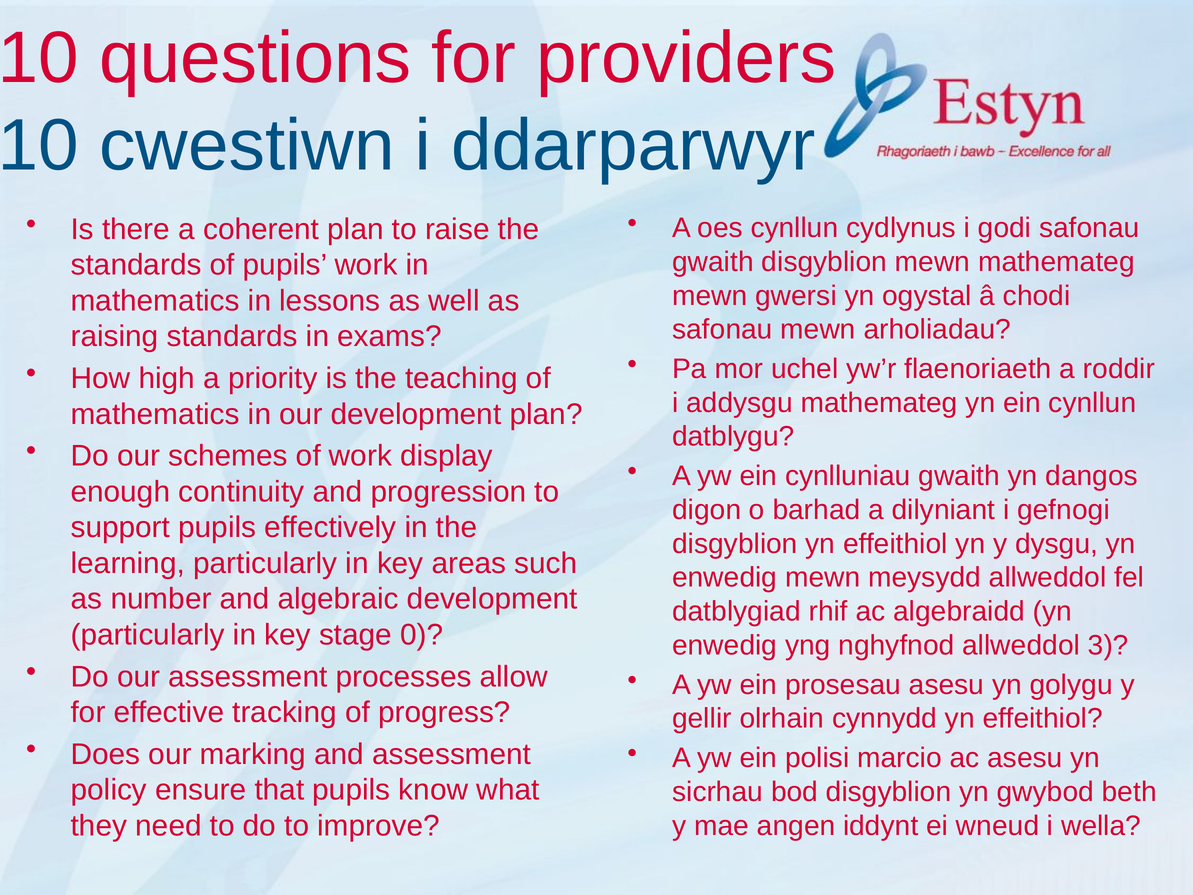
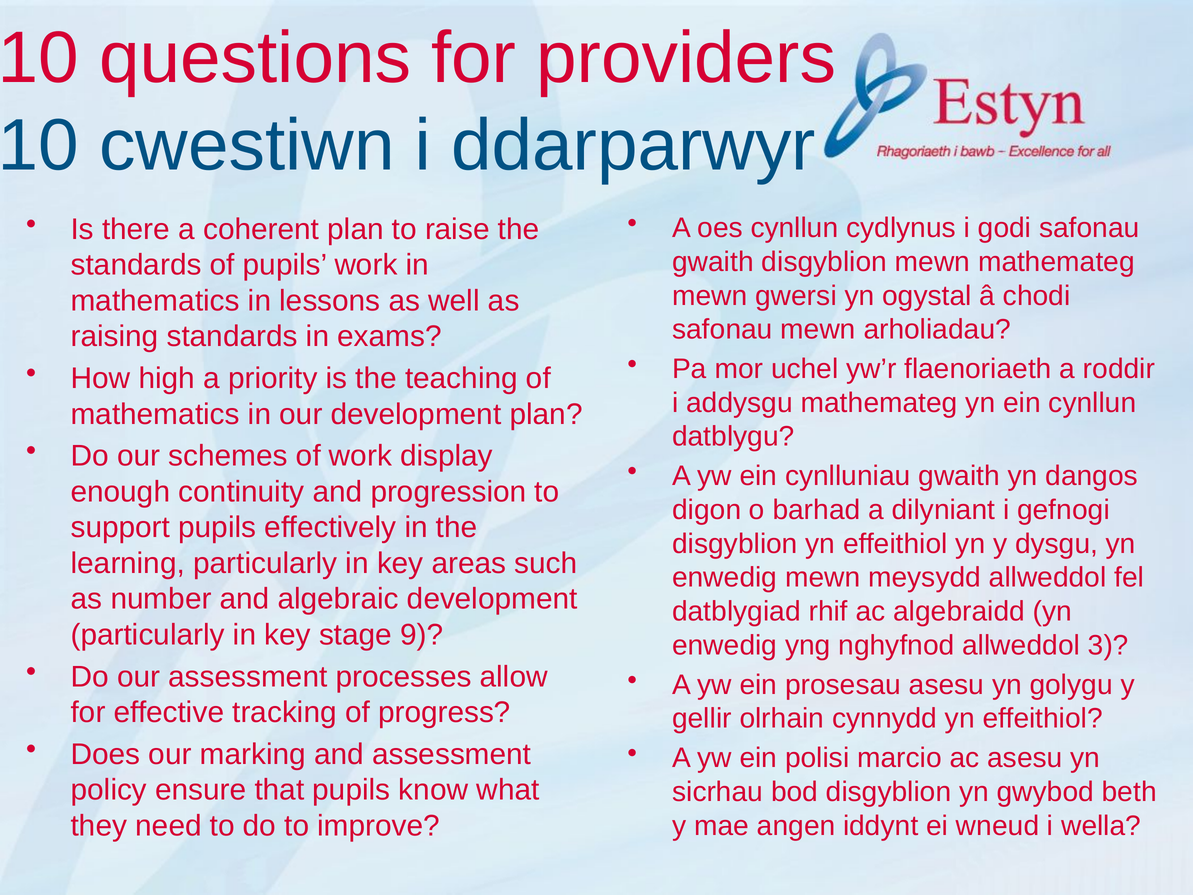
0: 0 -> 9 (422, 635)
